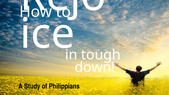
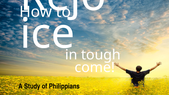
down: down -> come (95, 67)
